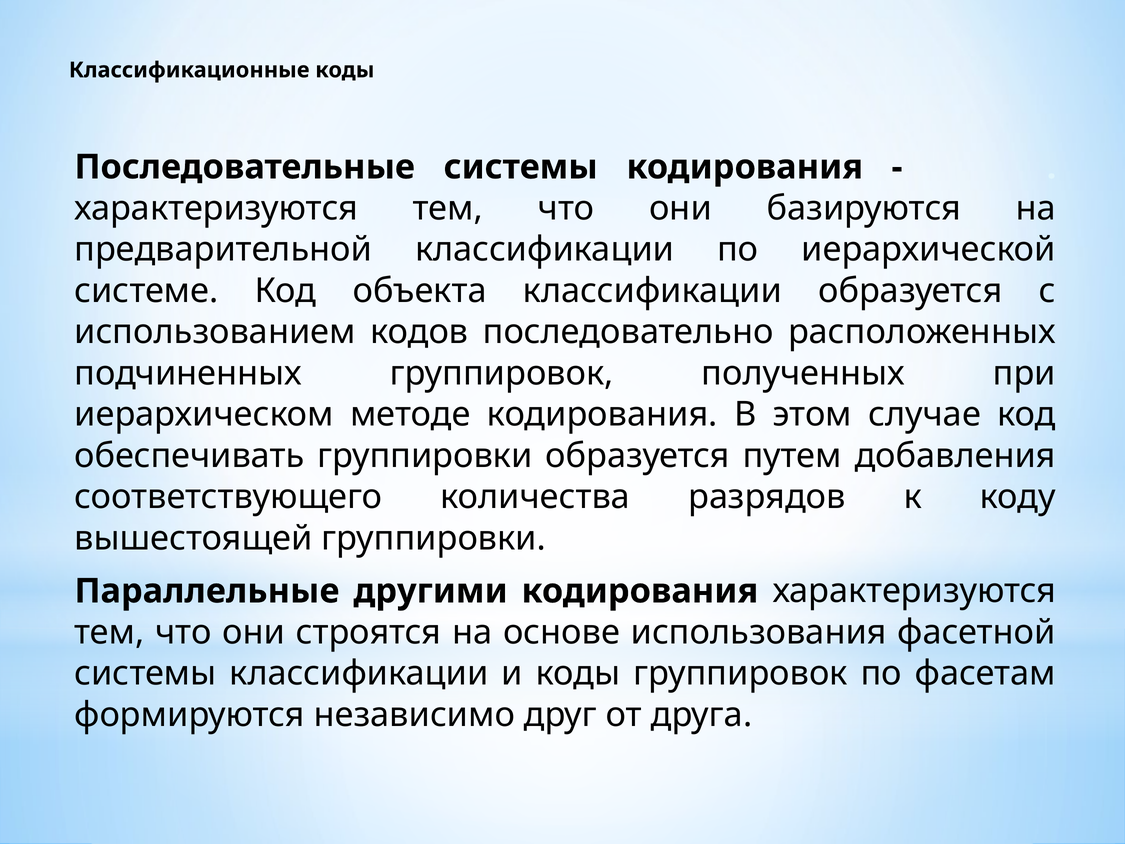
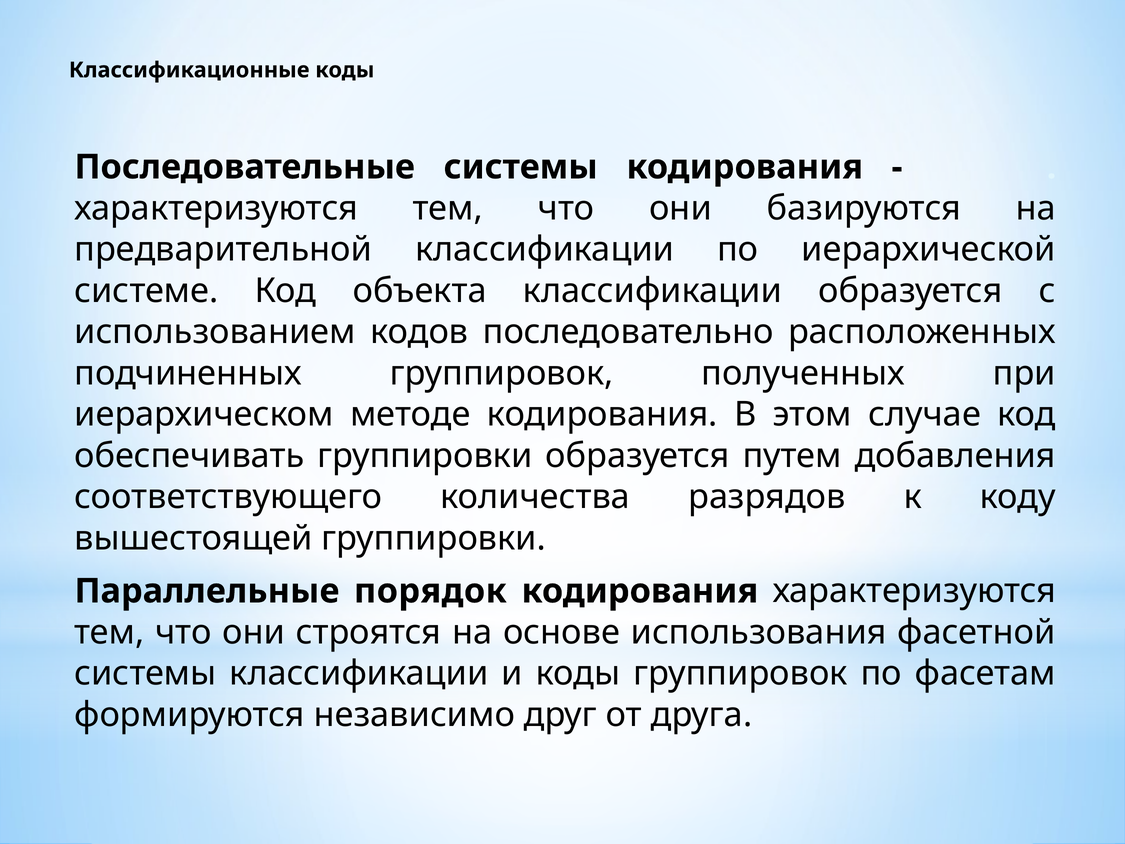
другими: другими -> порядок (430, 591)
